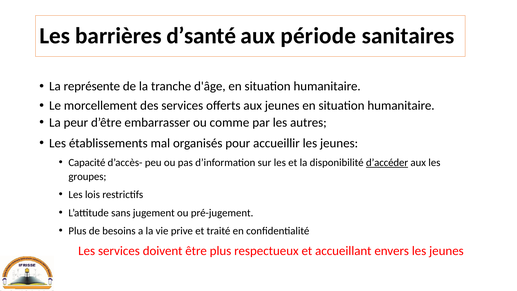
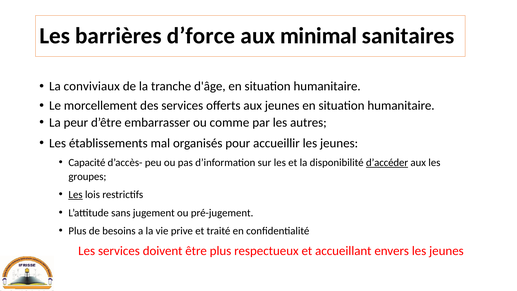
d’santé: d’santé -> d’force (201, 36)
période: période -> minimal (319, 36)
représente: représente -> conviviaux (92, 86)
Les underline: none -> present (76, 195)
